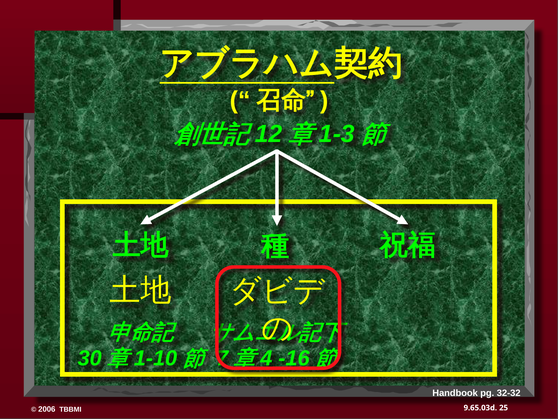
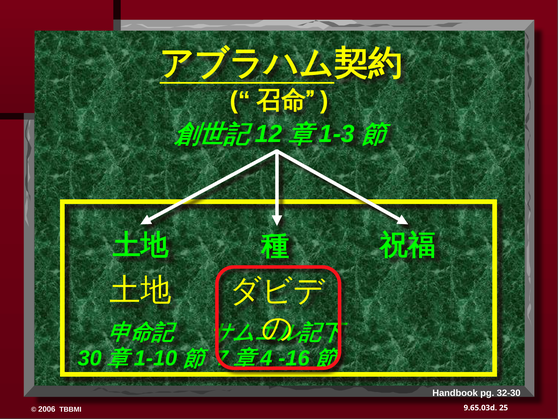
32-32: 32-32 -> 32-30 (509, 393)
